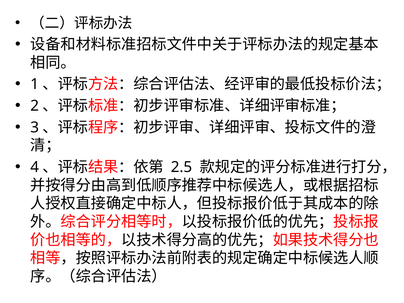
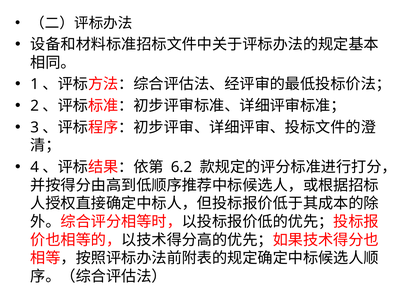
2.5: 2.5 -> 6.2 (181, 167)
